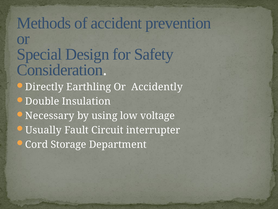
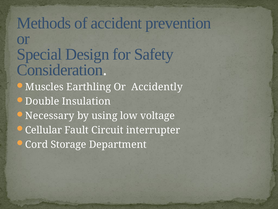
Directly: Directly -> Muscles (44, 87)
Usually: Usually -> Cellular (44, 130)
